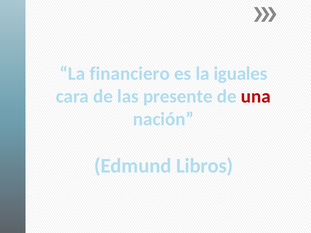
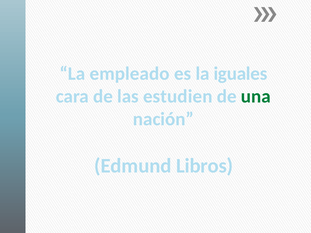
financiero: financiero -> empleado (130, 74)
presente: presente -> estudien (178, 96)
una colour: red -> green (256, 96)
